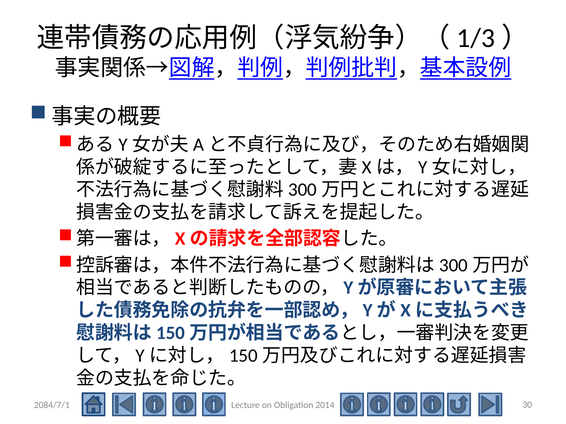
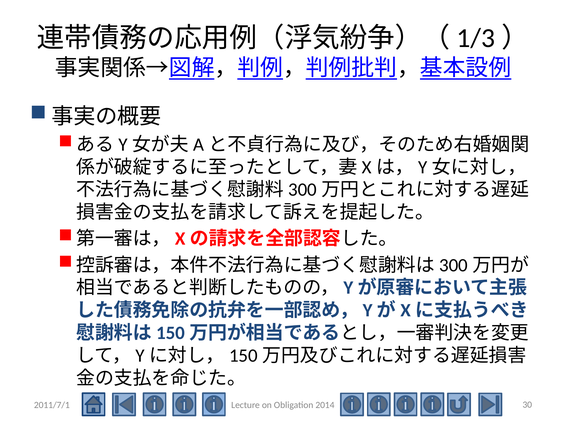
2084/7/1: 2084/7/1 -> 2011/7/1 (52, 405)
